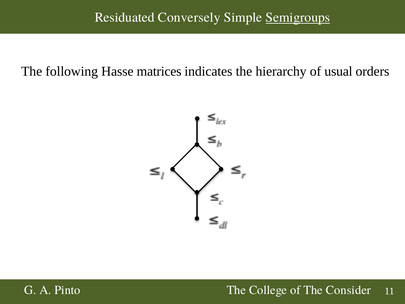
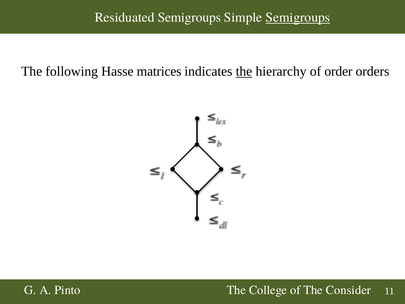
Residuated Conversely: Conversely -> Semigroups (189, 17)
the underline: none -> present (244, 71)
usual: usual -> order (338, 71)
